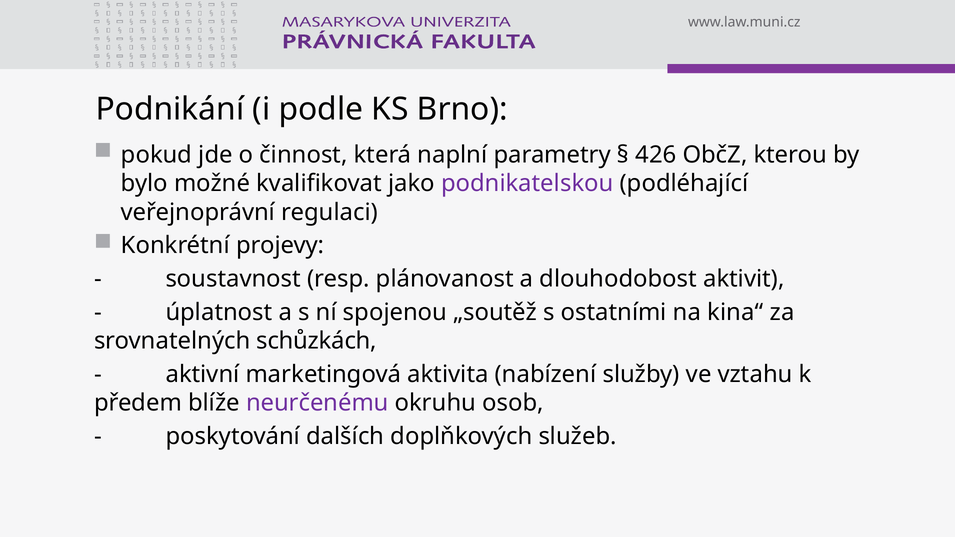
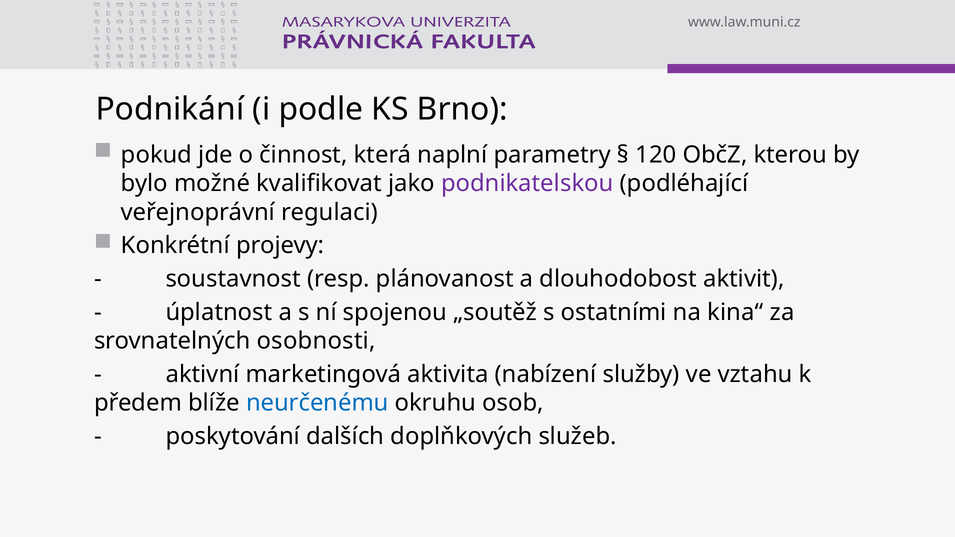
426: 426 -> 120 (656, 155)
schůzkách: schůzkách -> osobnosti (316, 341)
neurčenému colour: purple -> blue (317, 403)
